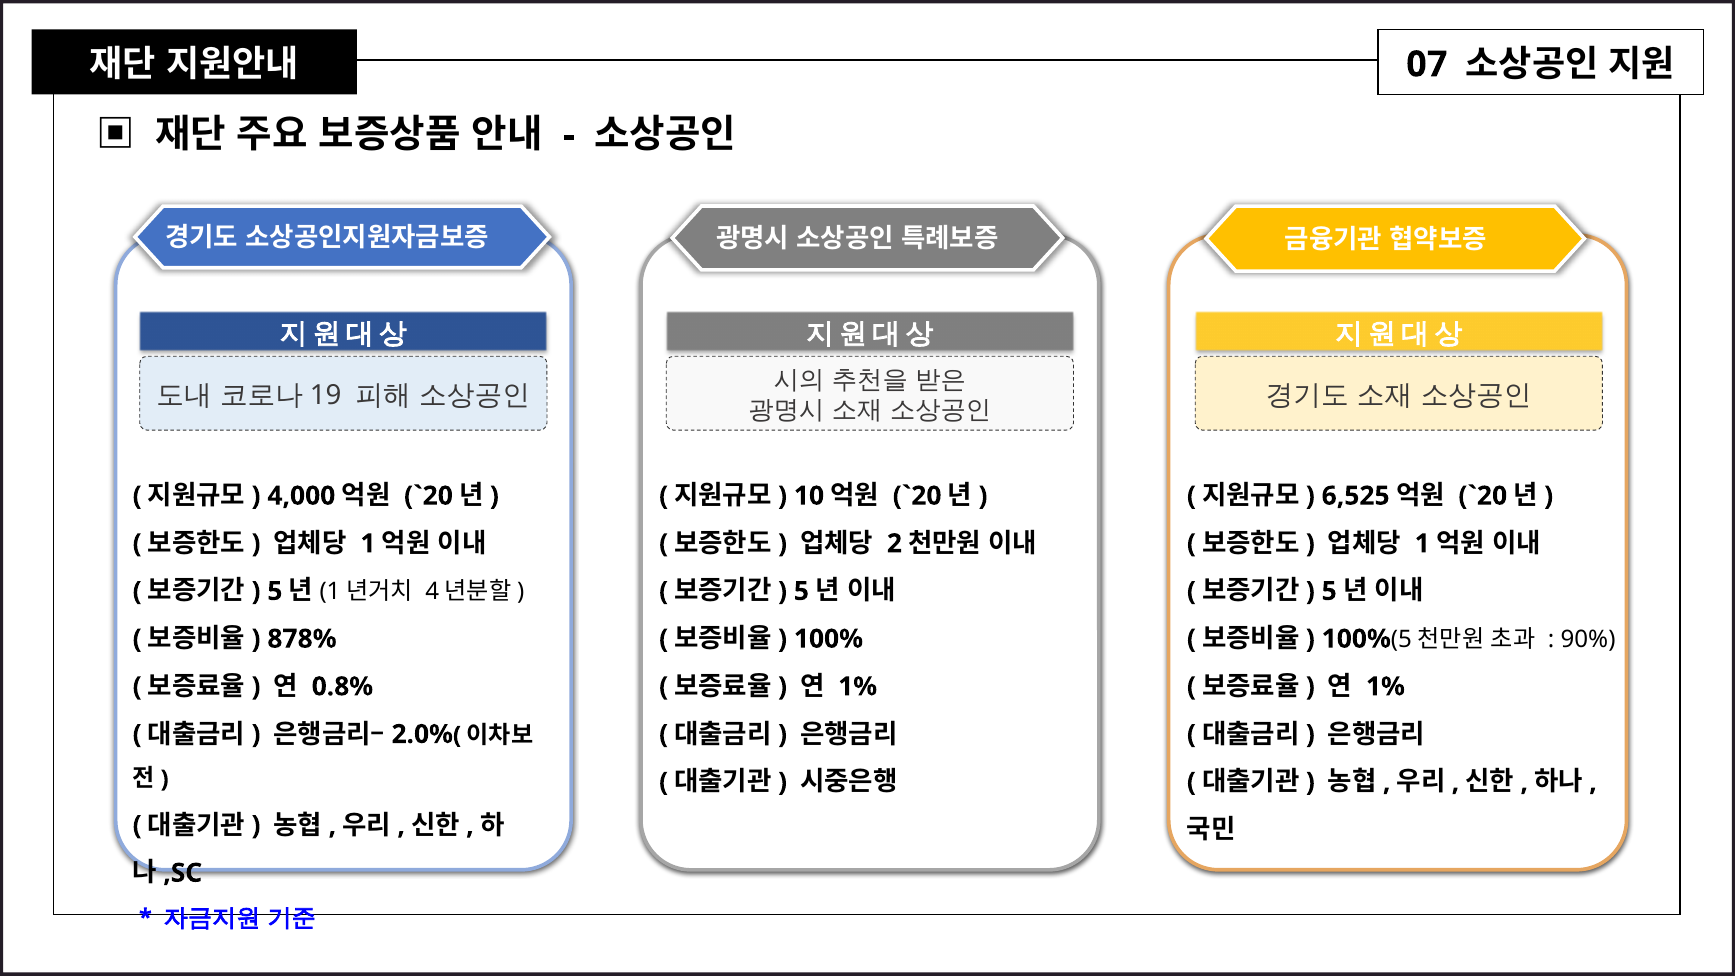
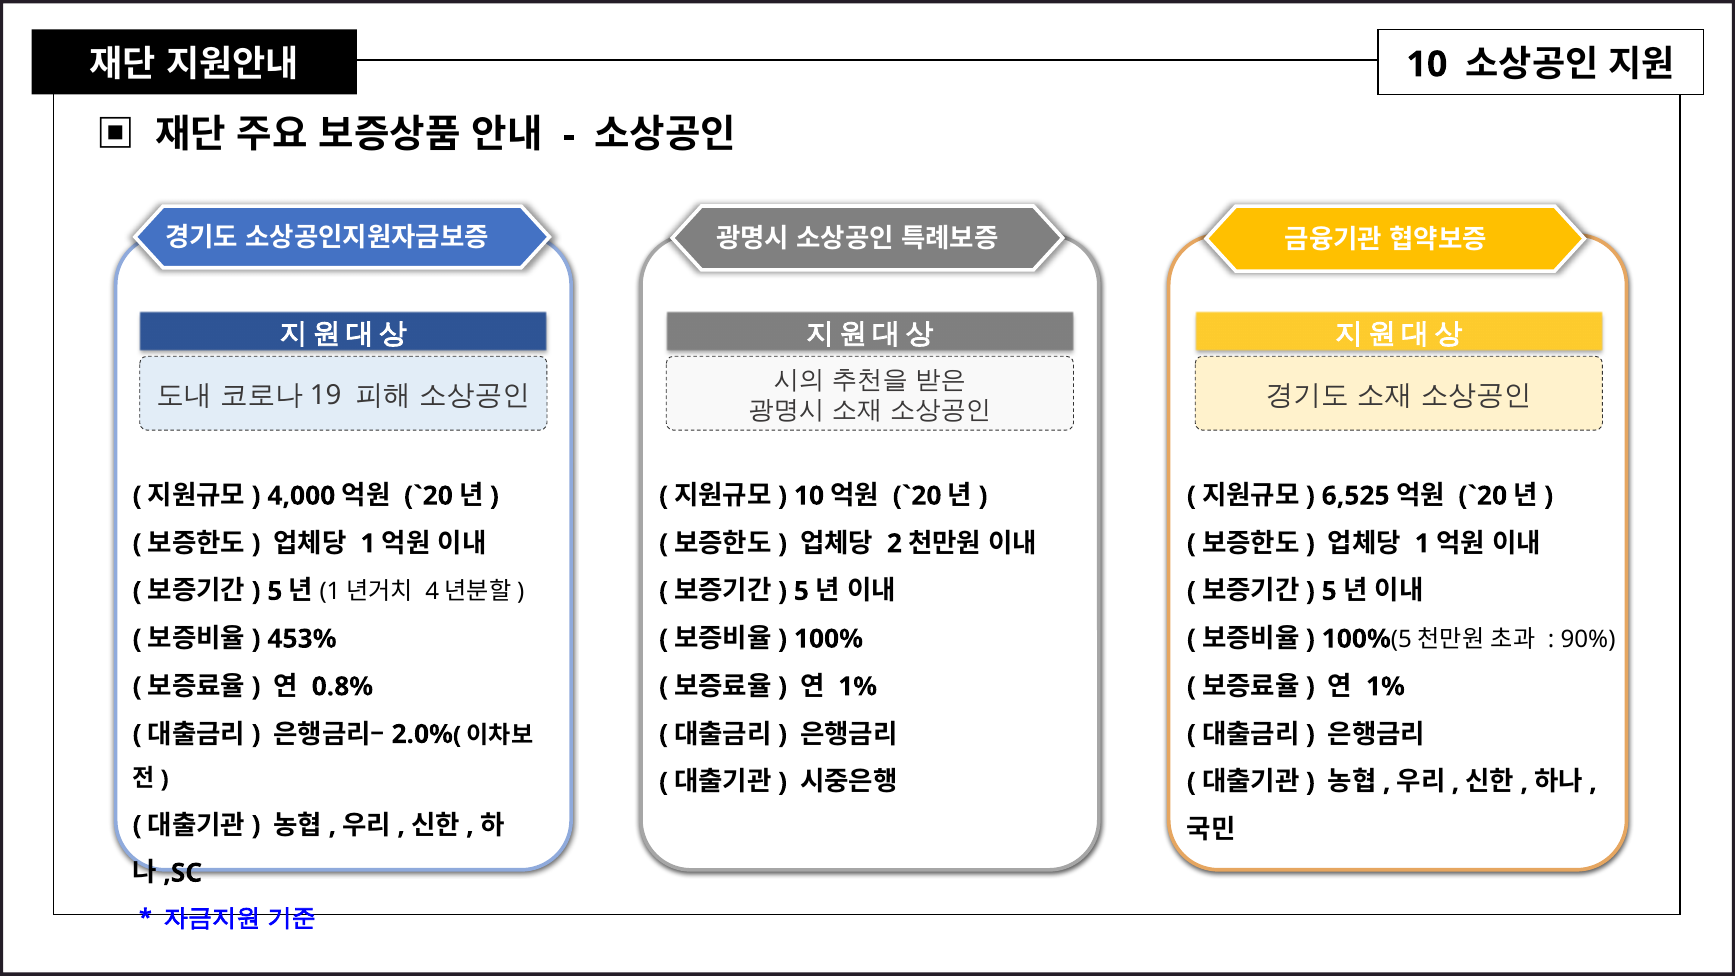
07: 07 -> 10 (1427, 64)
878%: 878% -> 453% (302, 639)
